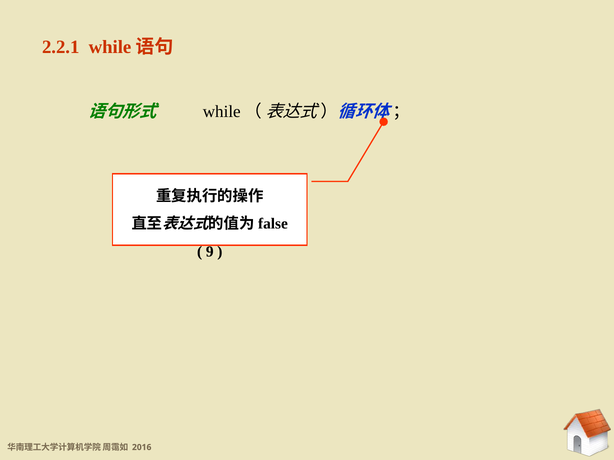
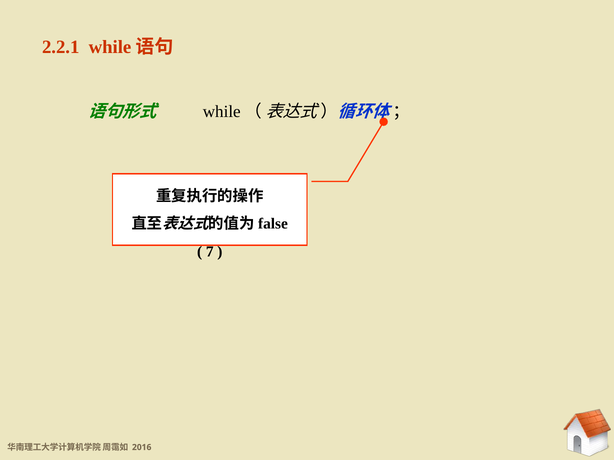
9: 9 -> 7 (210, 252)
